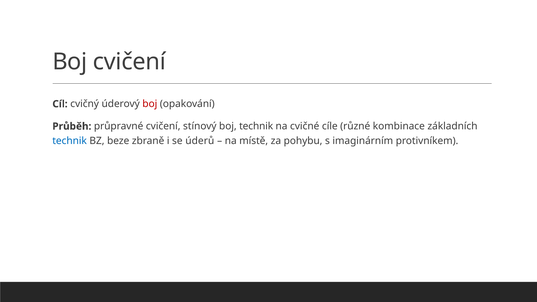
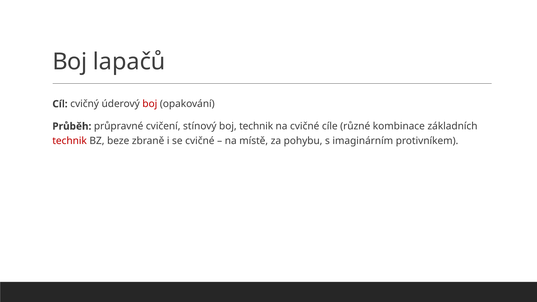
Boj cvičení: cvičení -> lapačů (129, 62)
technik colour: blue -> red (70, 141)
se úderů: úderů -> cvičné (200, 141)
